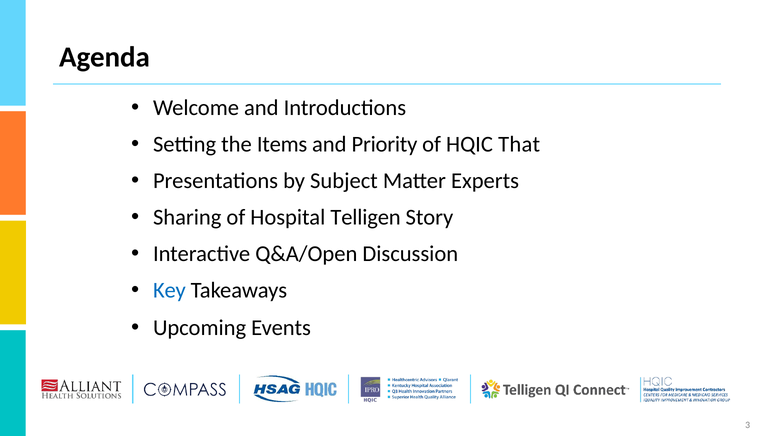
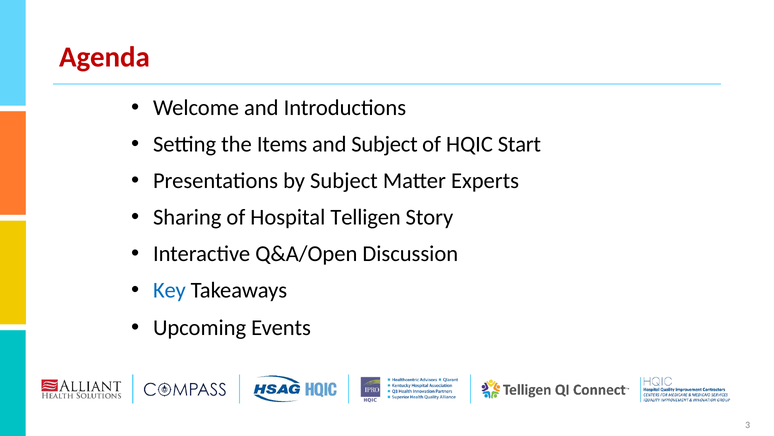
Agenda colour: black -> red (105, 57)
and Priority: Priority -> Subject (385, 144)
That: That -> Start (519, 144)
